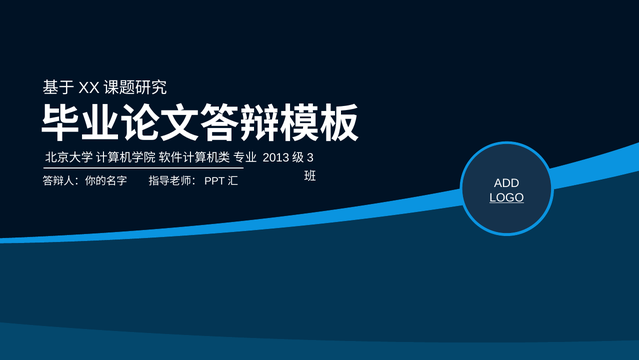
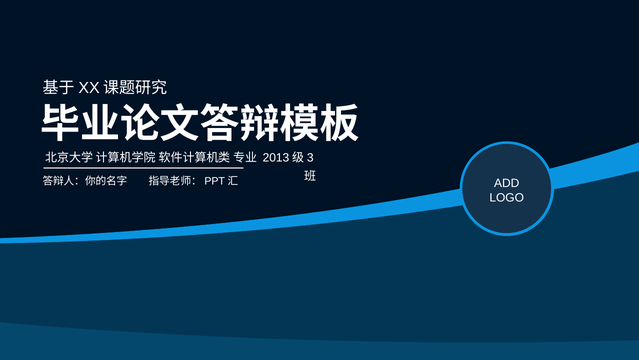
LOGO underline: present -> none (507, 197)
